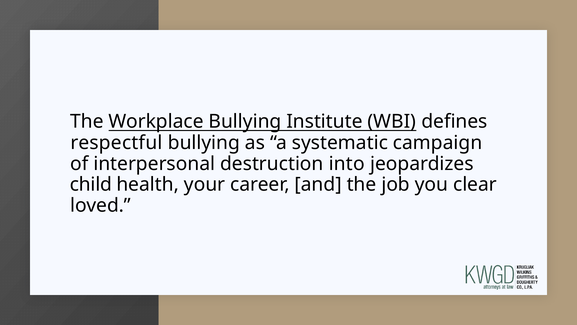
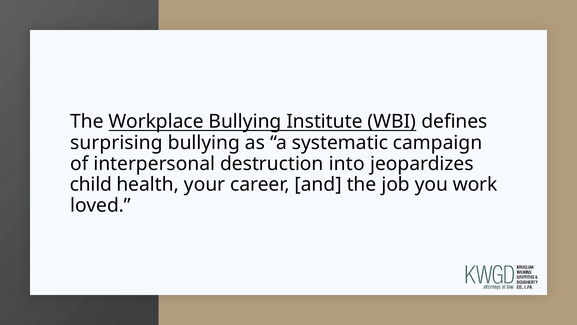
respectful: respectful -> surprising (116, 143)
clear: clear -> work (475, 184)
